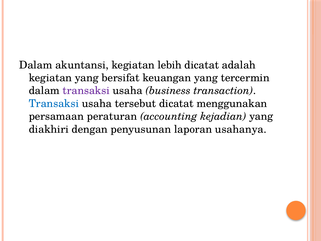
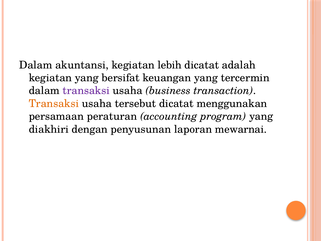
Transaksi colour: blue -> orange (54, 103)
kejadian: kejadian -> program (223, 116)
usahanya: usahanya -> mewarnai (241, 129)
